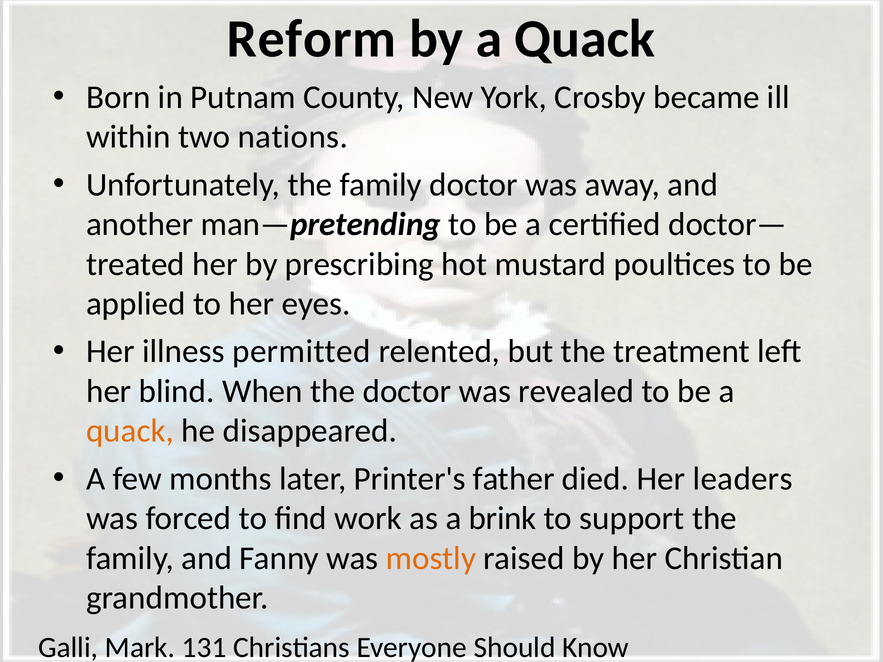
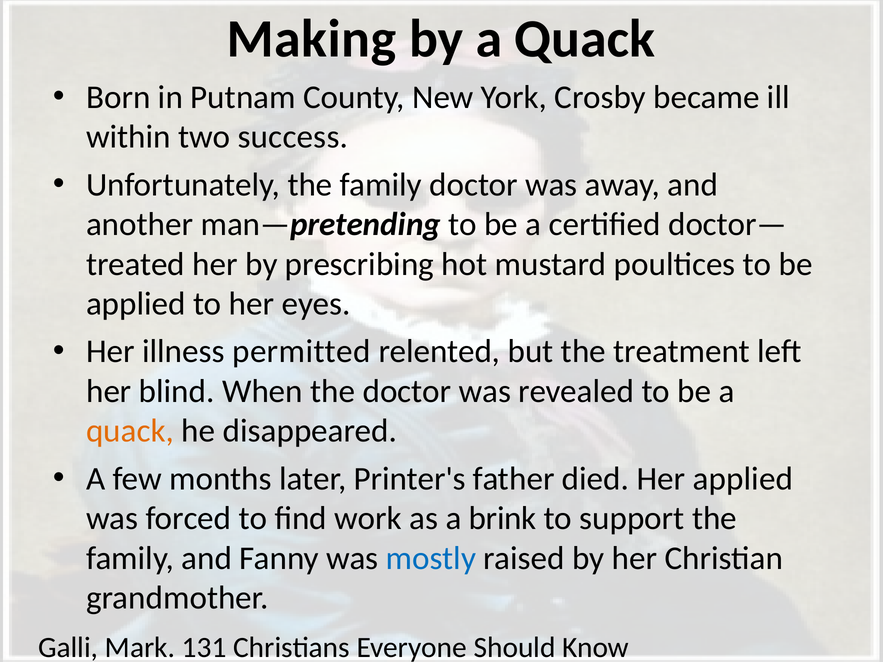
Reform: Reform -> Making (312, 39)
nations: nations -> success (293, 137)
Her leaders: leaders -> applied (743, 479)
mostly colour: orange -> blue (431, 558)
